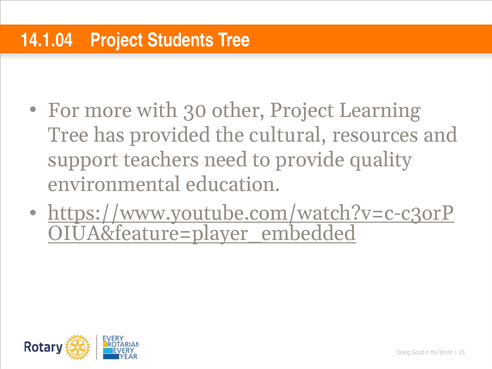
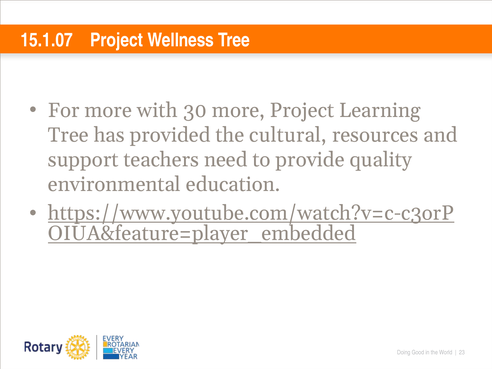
14.1.04: 14.1.04 -> 15.1.07 (47, 40)
Students: Students -> Wellness (181, 40)
30 other: other -> more (238, 111)
